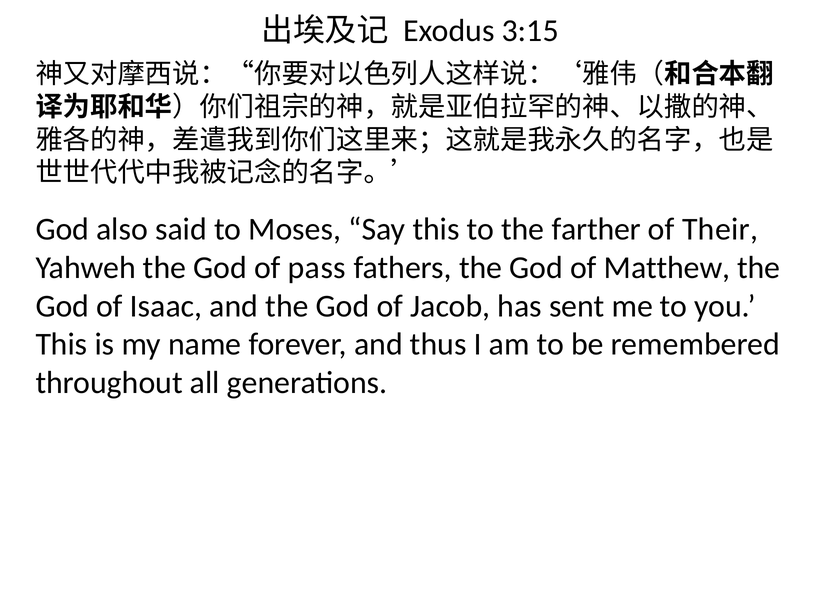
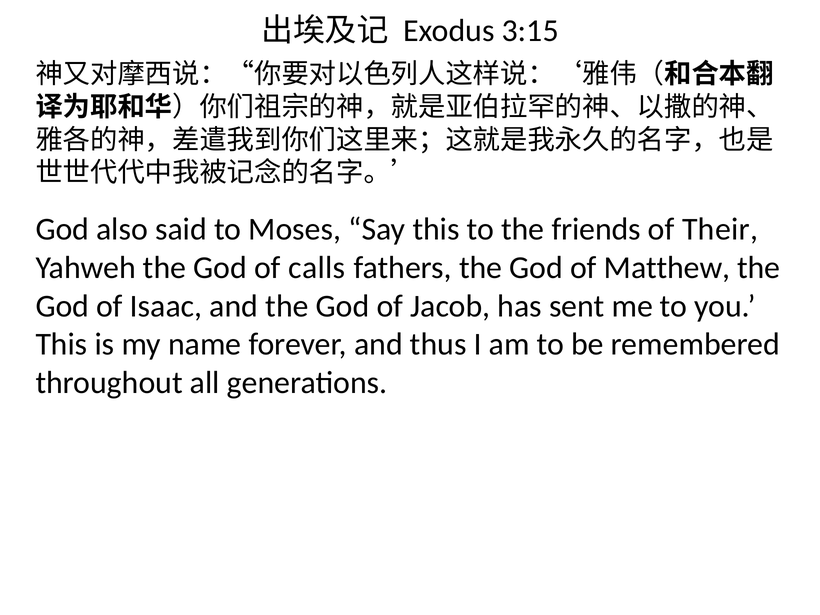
farther: farther -> friends (596, 229)
pass: pass -> calls (317, 268)
